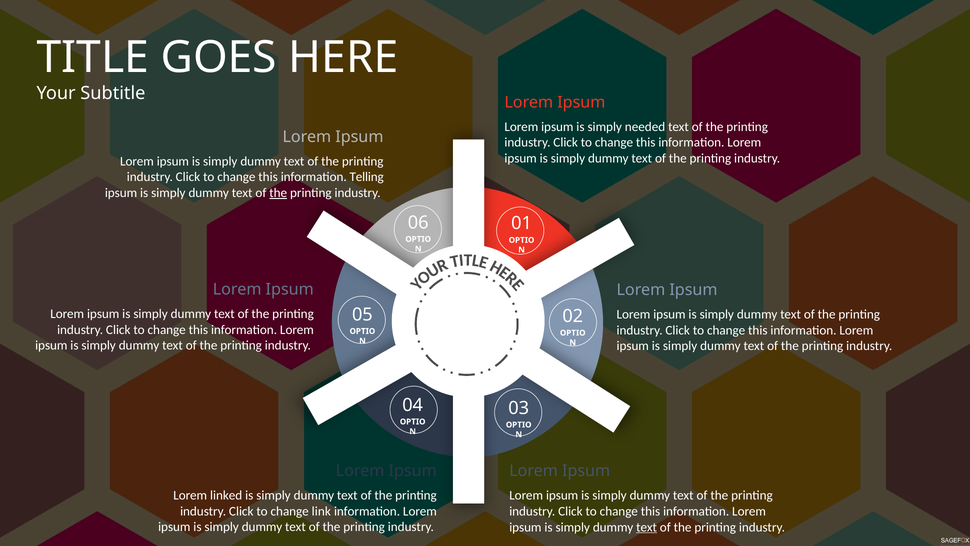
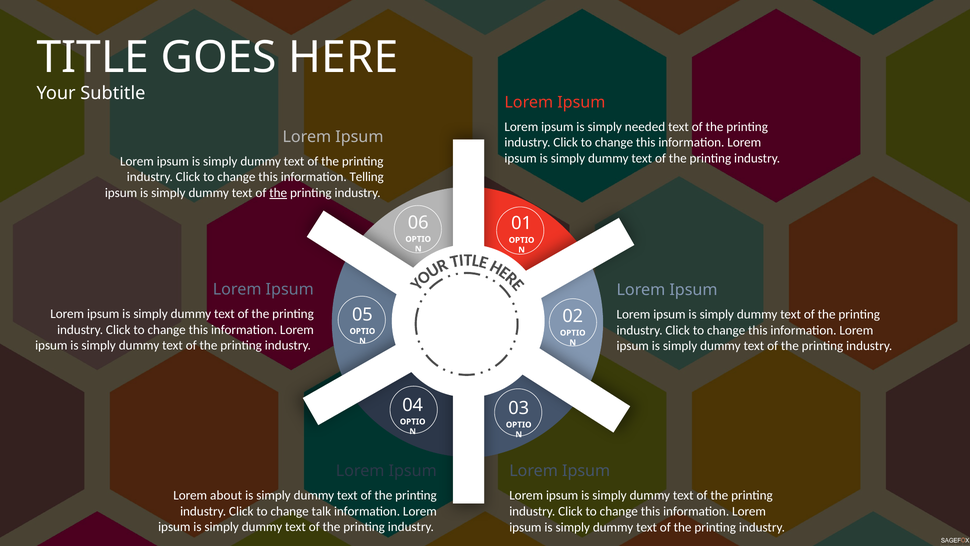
linked: linked -> about (226, 495)
link: link -> talk (321, 511)
text underline: present -> none (647, 527)
